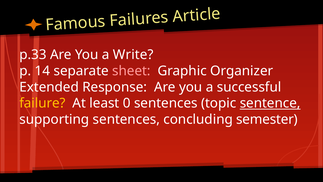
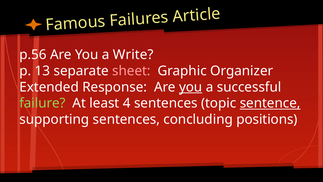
p.33: p.33 -> p.56 (33, 55)
14: 14 -> 13 (42, 71)
you underline: none -> present (191, 87)
failure colour: yellow -> light green (42, 103)
0: 0 -> 4 (127, 103)
semester: semester -> positions (267, 119)
